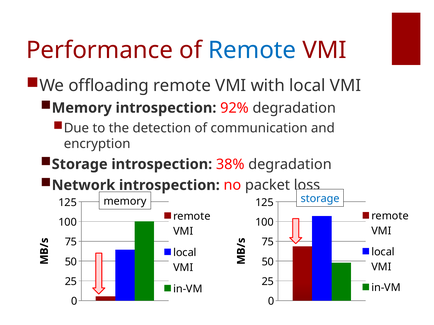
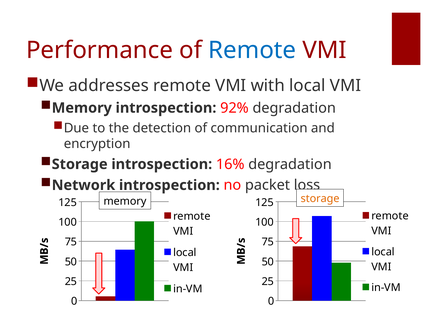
offloading: offloading -> addresses (109, 86)
38%: 38% -> 16% (230, 165)
storage colour: blue -> orange (320, 199)
